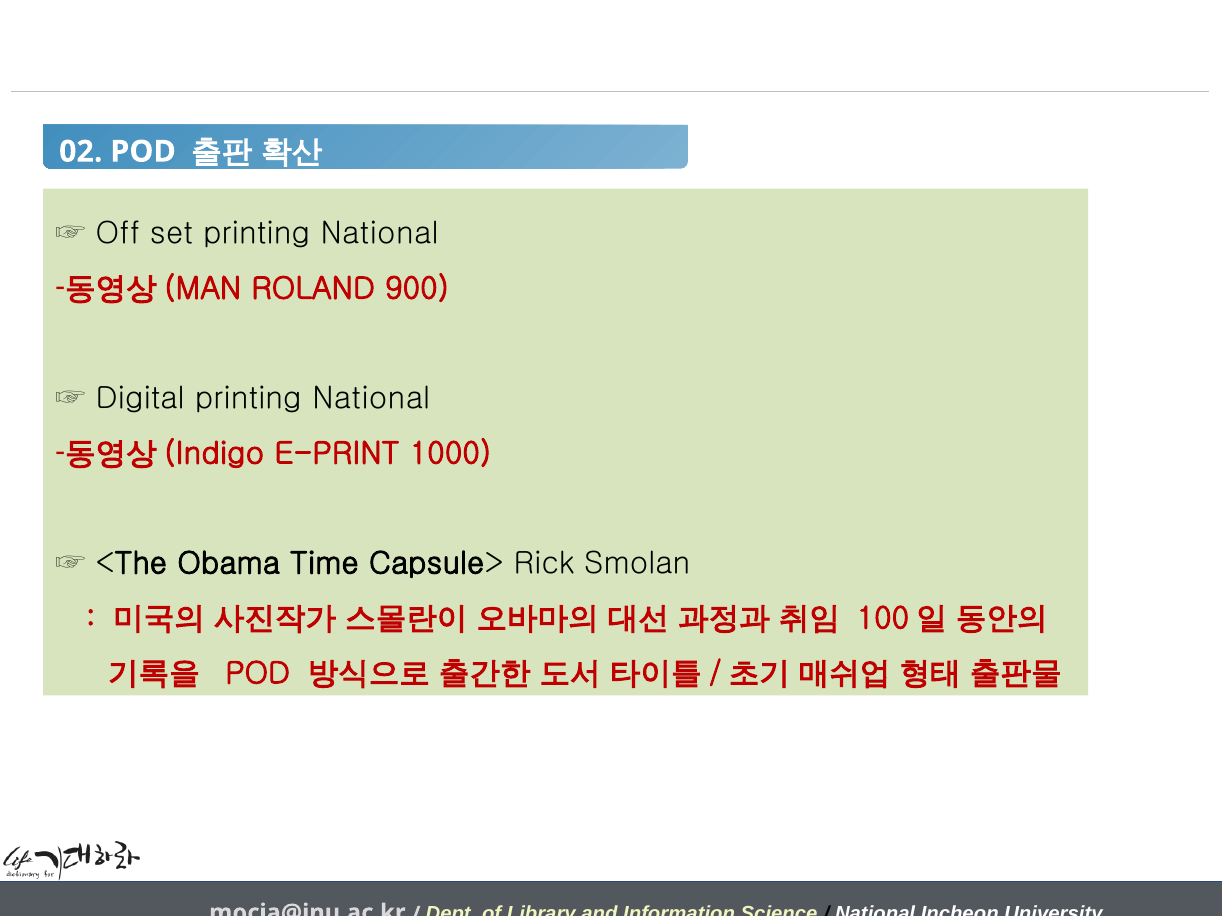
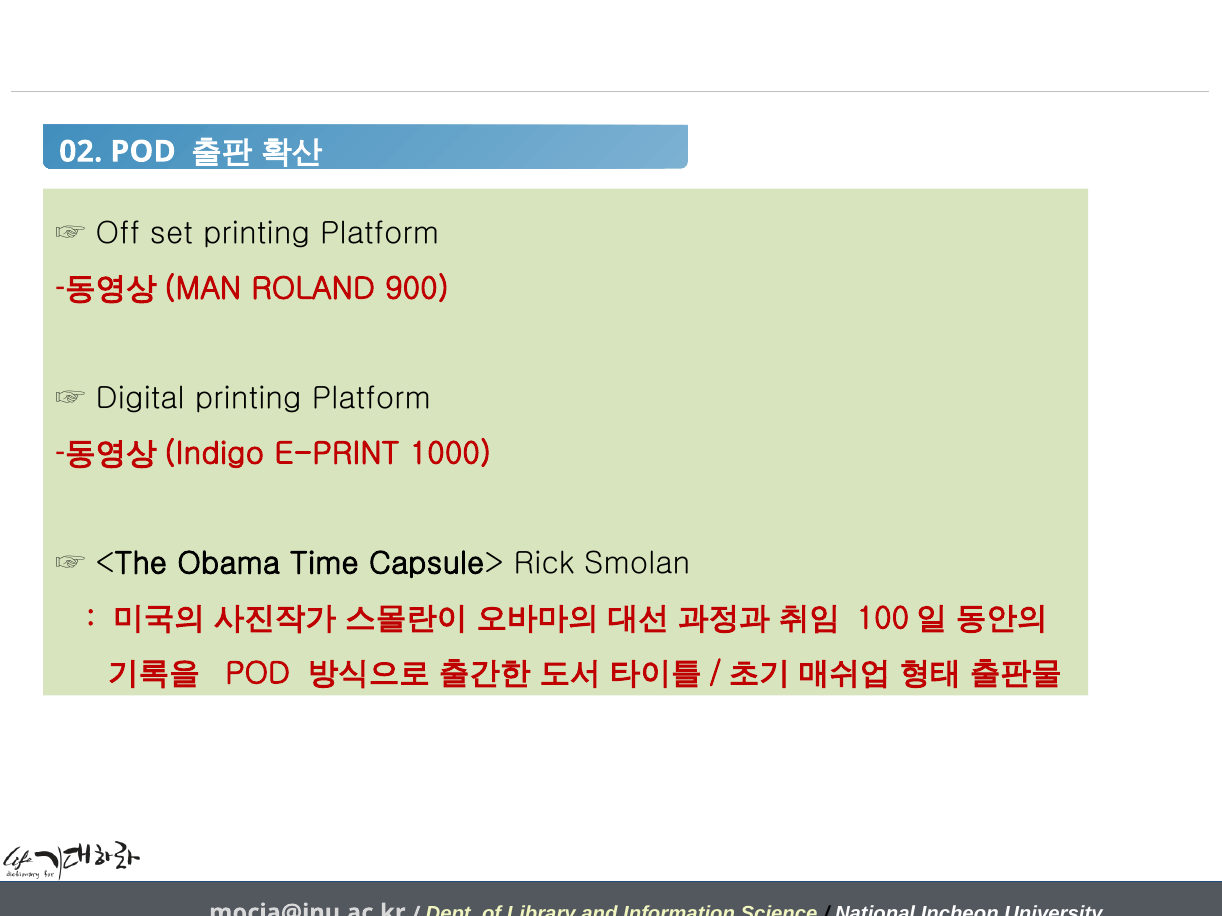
set printing National: National -> Platform (380, 234)
Digital printing National: National -> Platform (371, 399)
